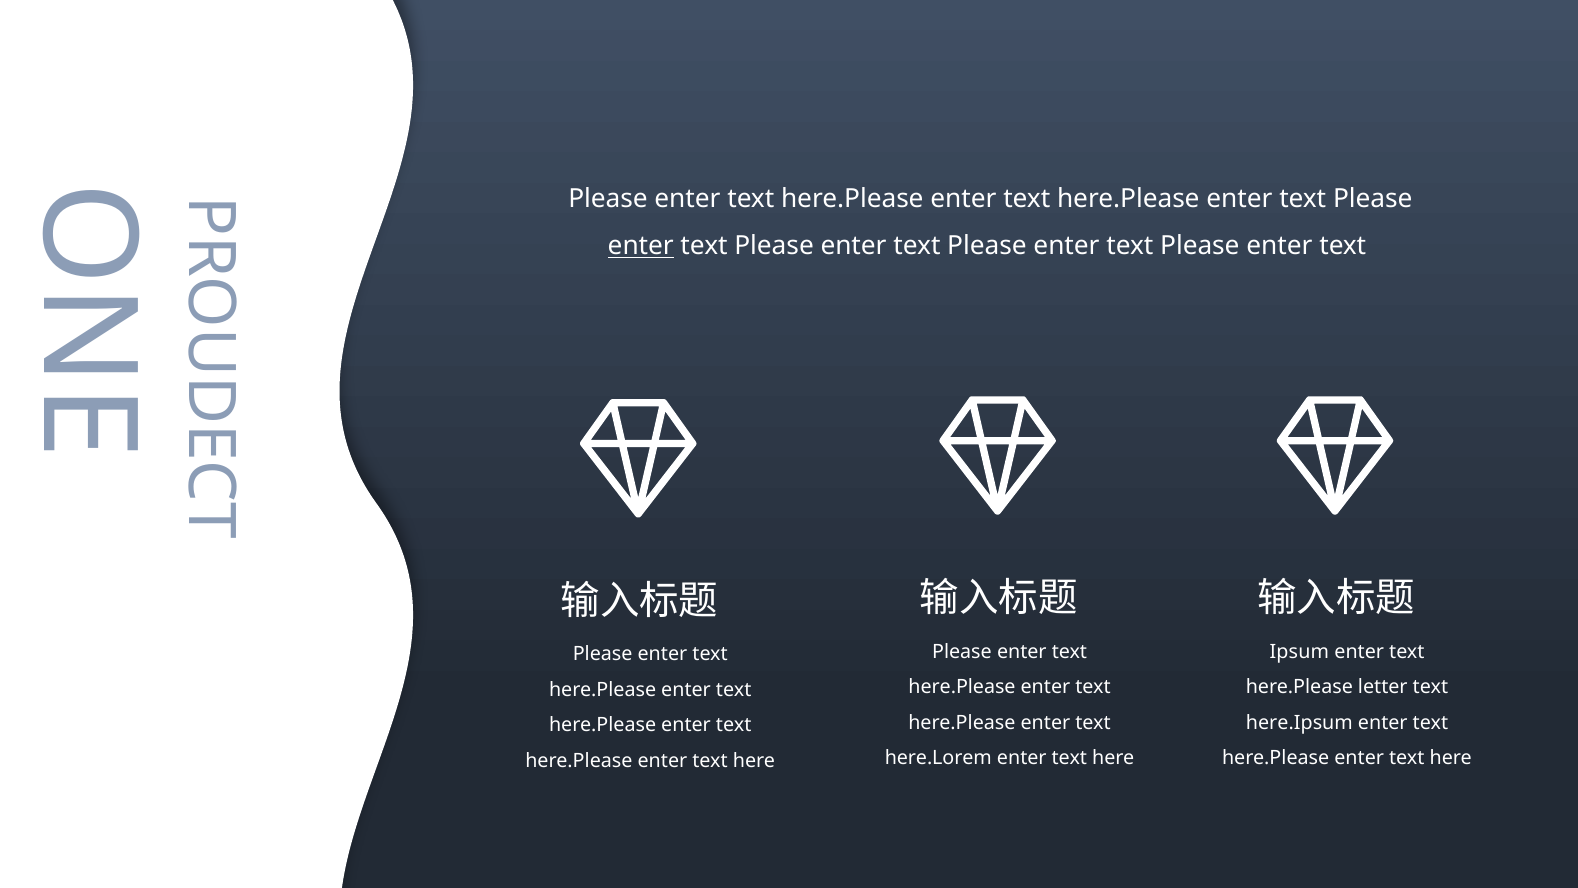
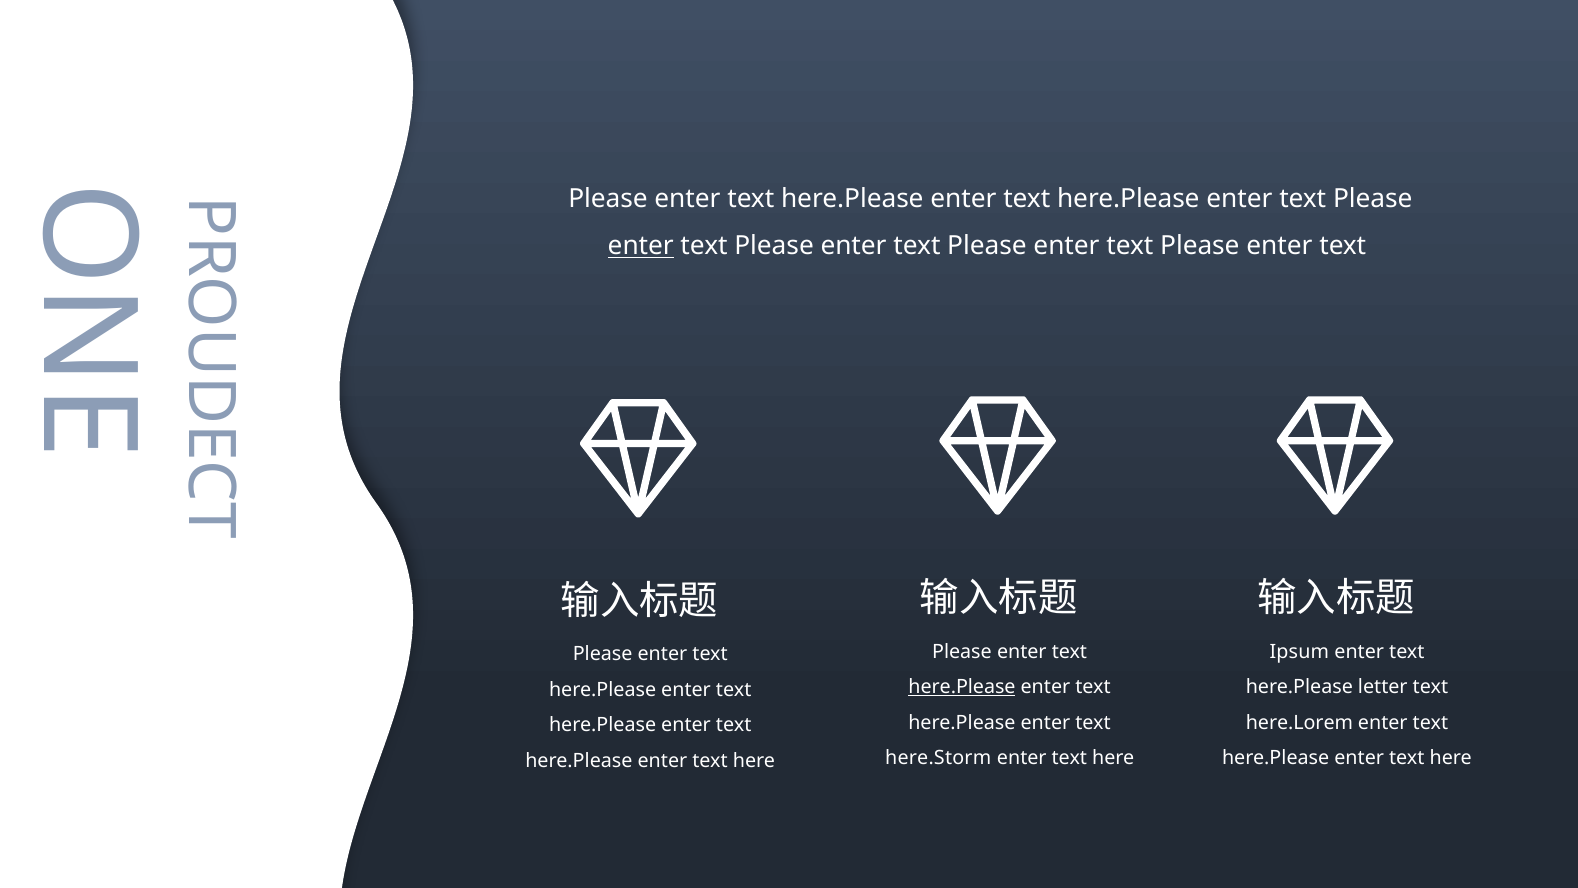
here.Please underline: none -> present (962, 687)
here.Ipsum: here.Ipsum -> here.Lorem (1299, 722)
here.Lorem: here.Lorem -> here.Storm (938, 758)
